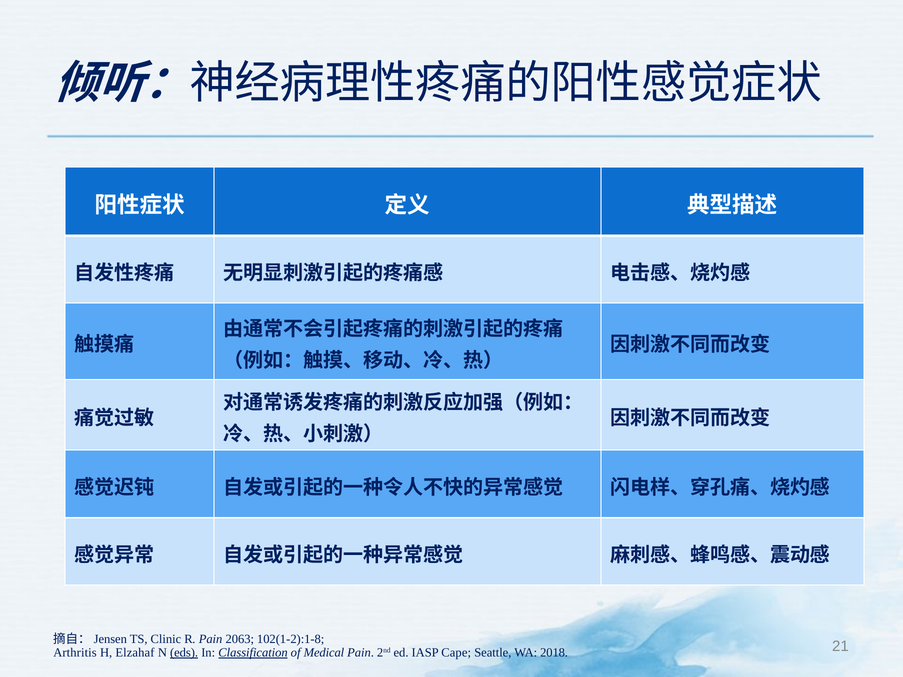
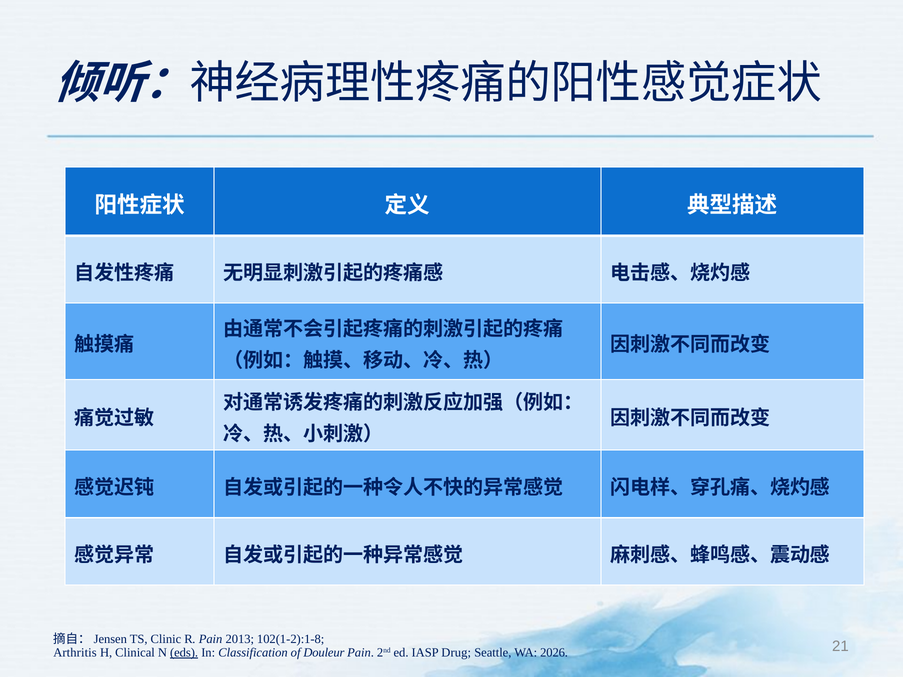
2063: 2063 -> 2013 (240, 639)
Elzahaf: Elzahaf -> Clinical (135, 653)
Classification underline: present -> none (253, 653)
Medical: Medical -> Douleur (324, 653)
Cape: Cape -> Drug (456, 653)
2018: 2018 -> 2026 (554, 653)
